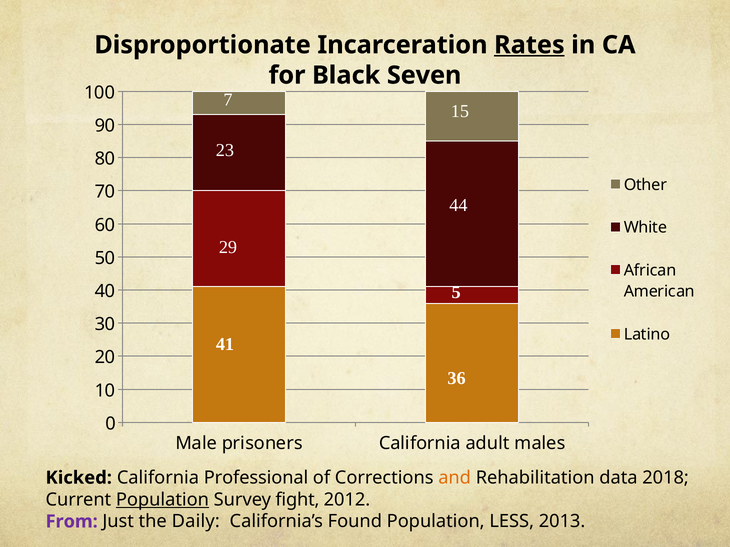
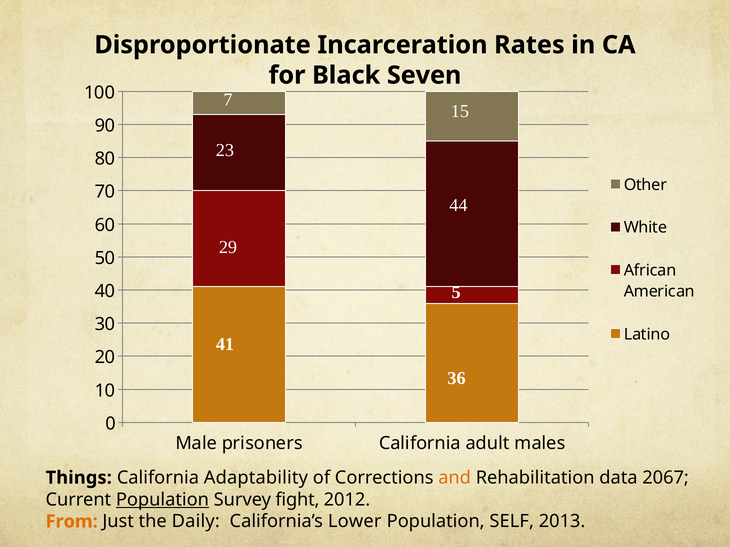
Rates underline: present -> none (529, 45)
Kicked: Kicked -> Things (79, 478)
Professional: Professional -> Adaptability (256, 478)
2018: 2018 -> 2067 (666, 478)
From colour: purple -> orange (72, 522)
Found: Found -> Lower (355, 522)
LESS: LESS -> SELF (512, 522)
